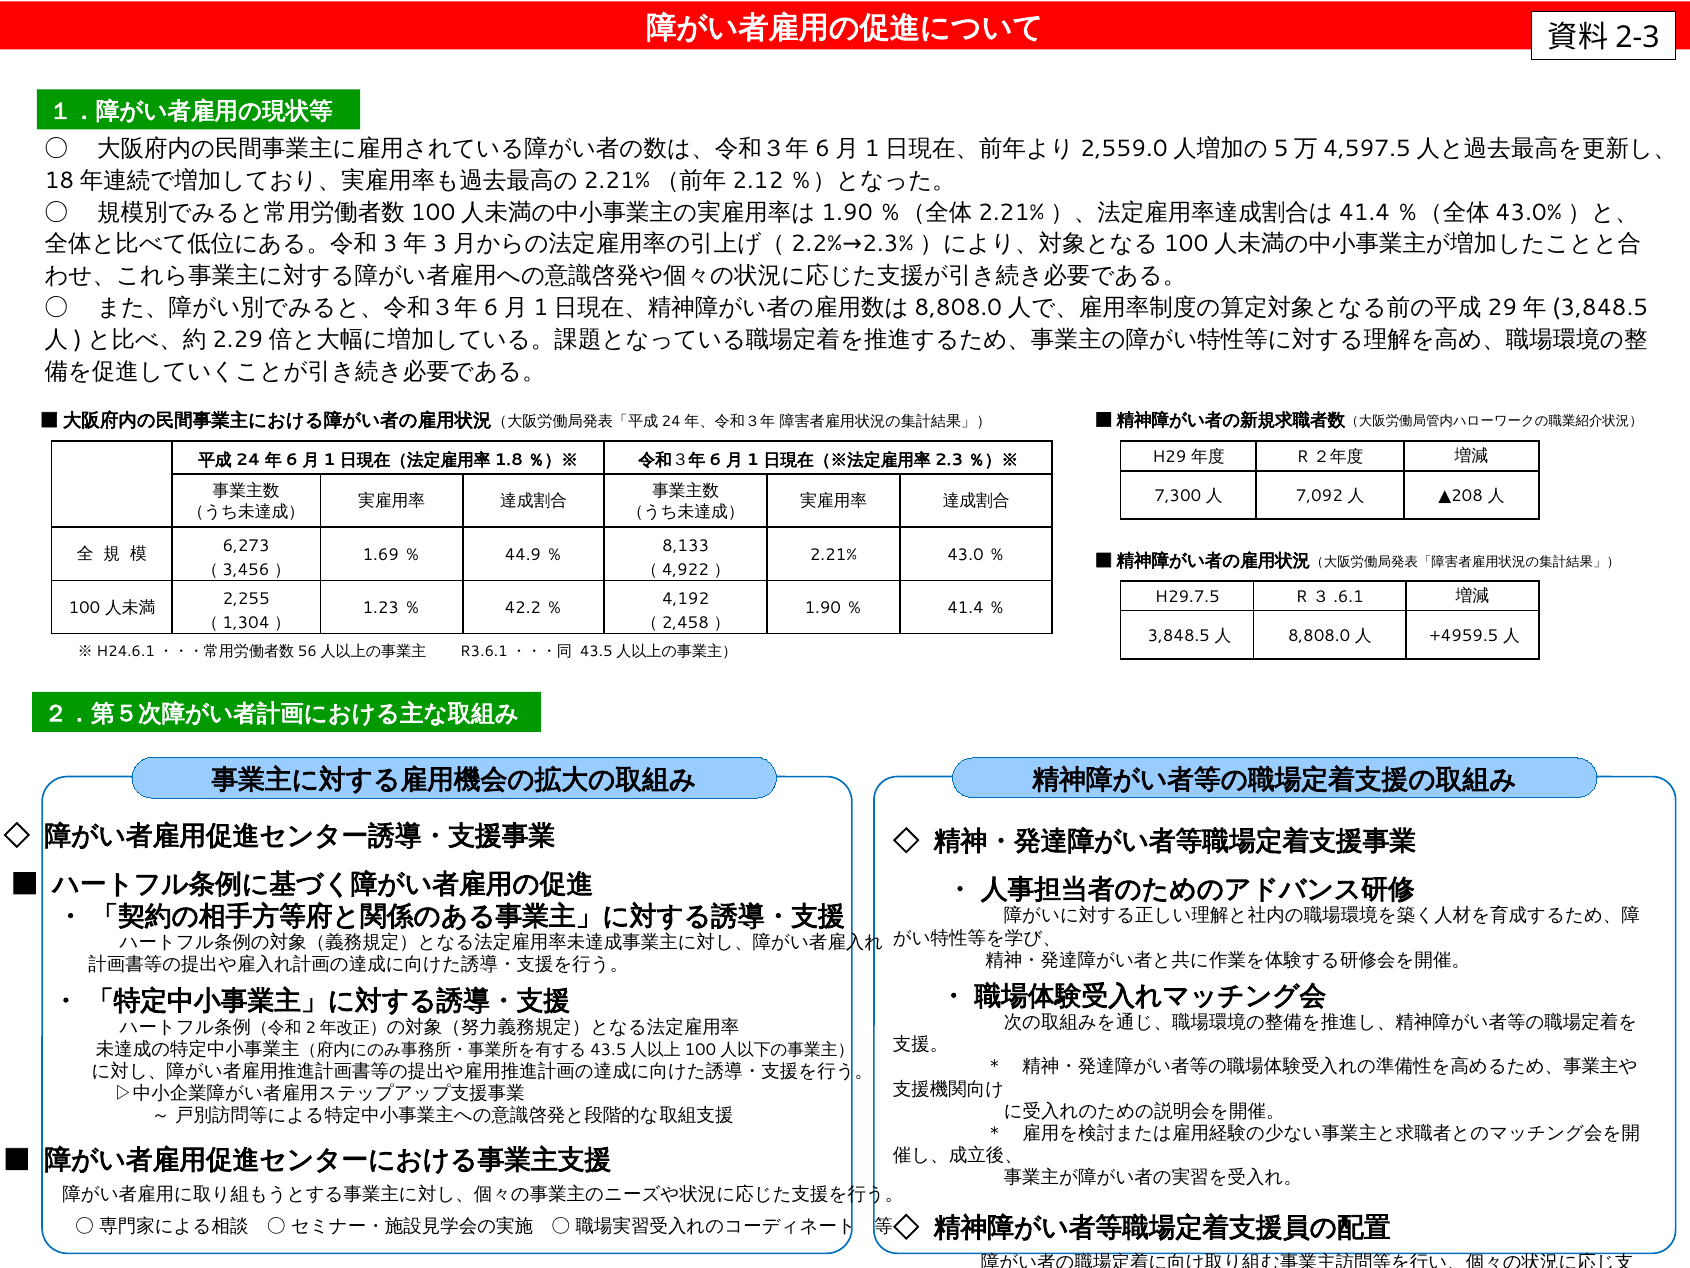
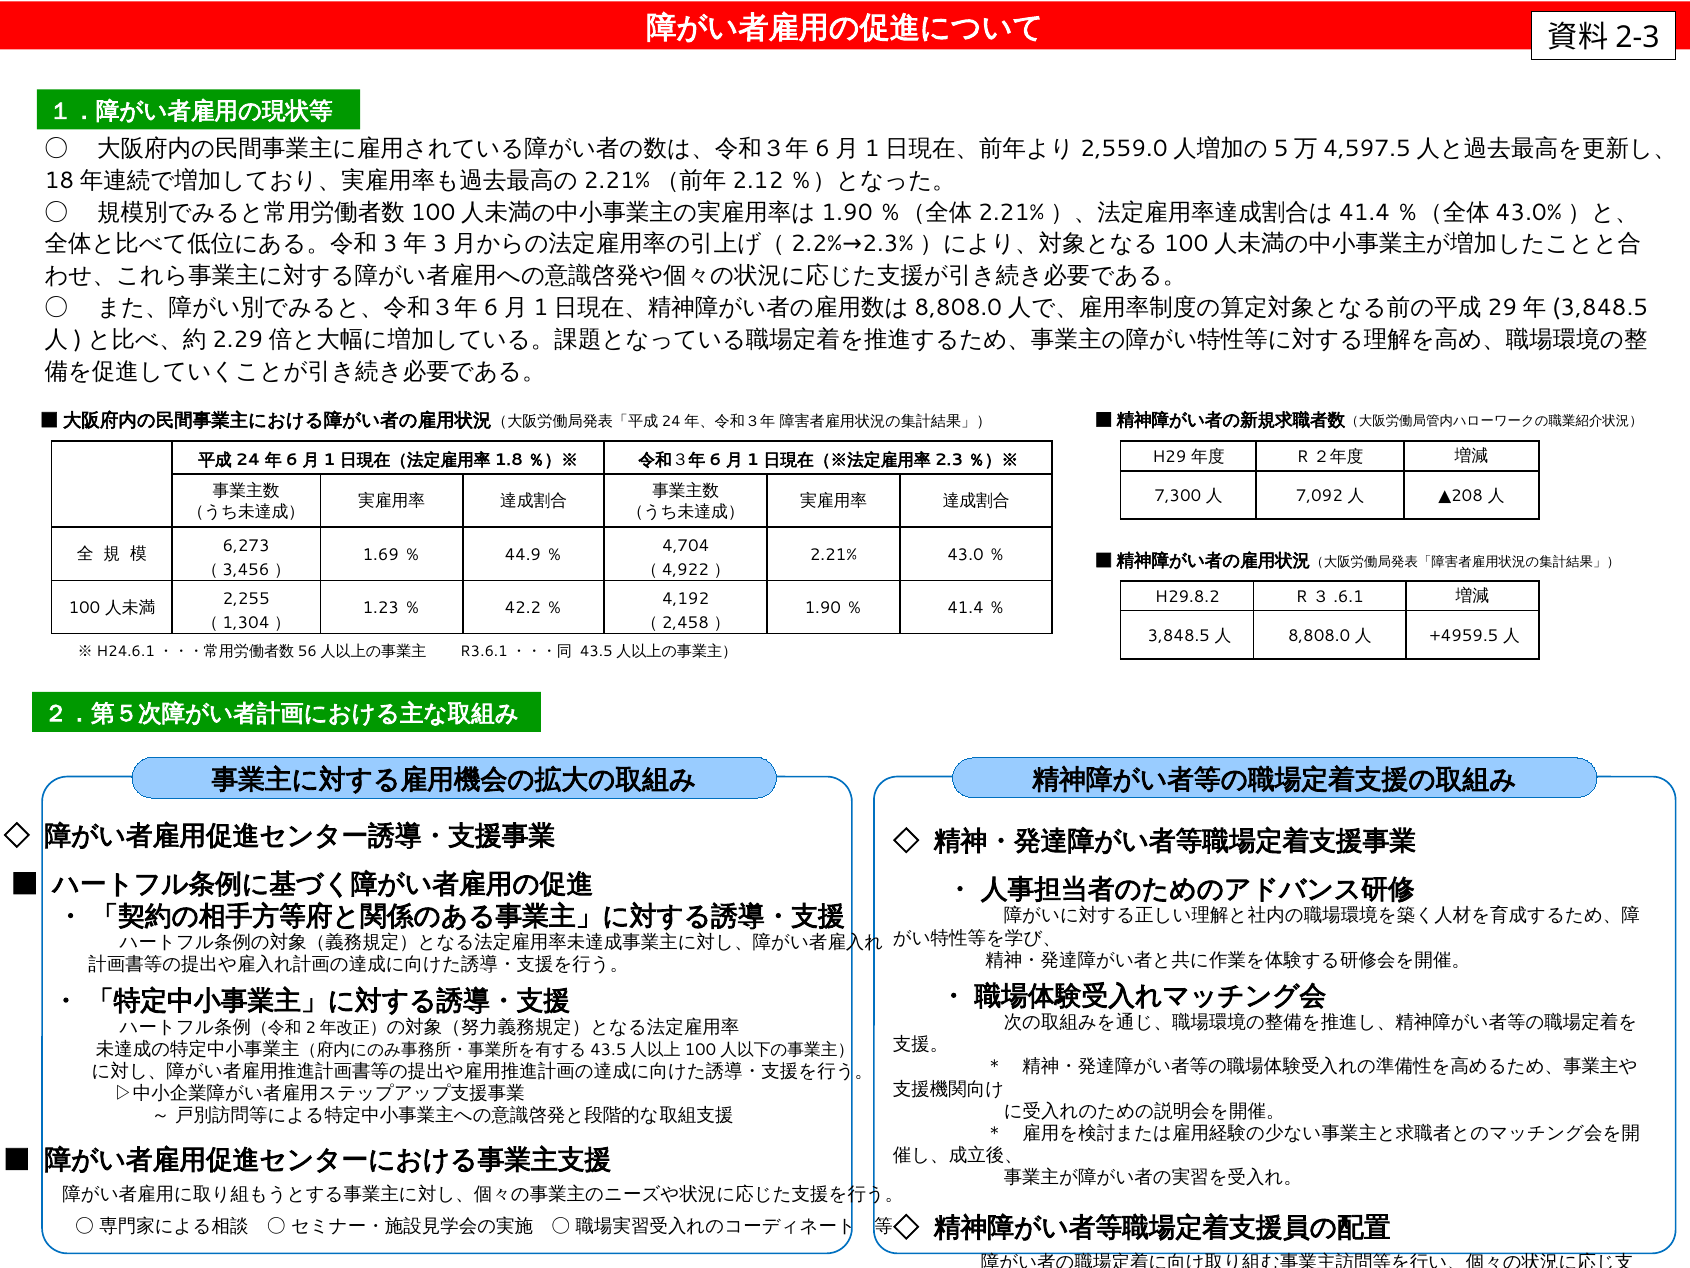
8,133: 8,133 -> 4,704 (686, 546)
H29.7.5: H29.7.5 -> H29.8.2 (1187, 597)
